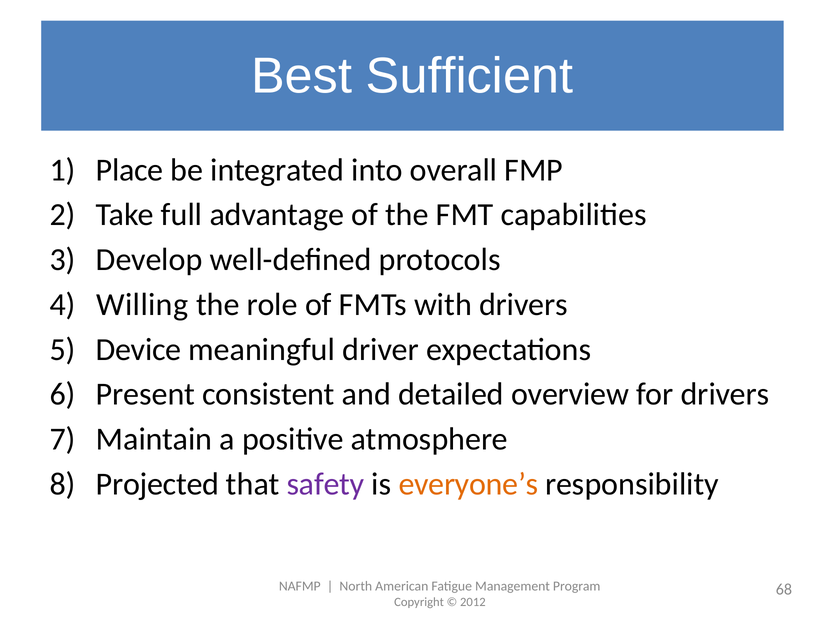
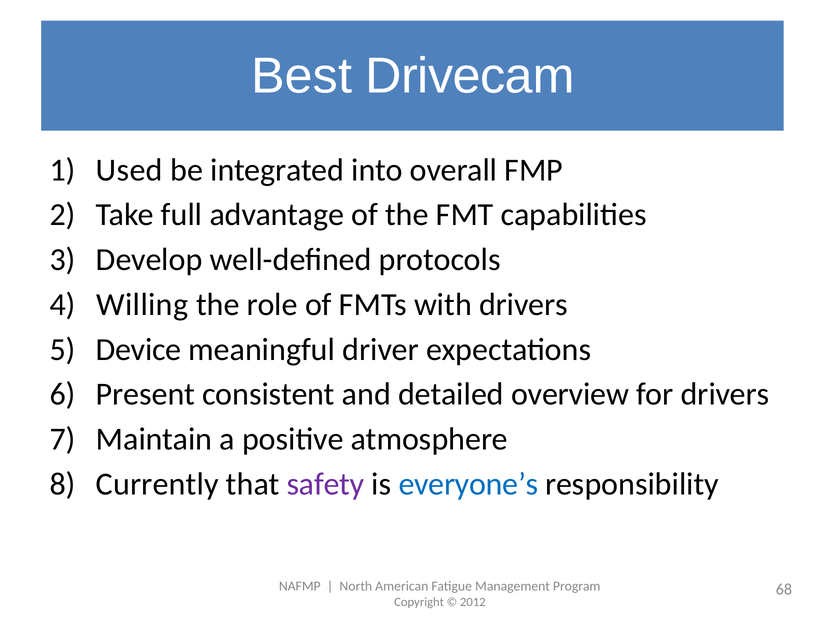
Sufficient: Sufficient -> Drivecam (470, 76)
Place: Place -> Used (129, 170)
Projected: Projected -> Currently (157, 484)
everyone’s colour: orange -> blue (468, 484)
